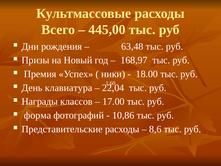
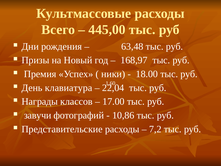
форма: форма -> завучи (38, 115)
8,6: 8,6 -> 7,2 (155, 129)
